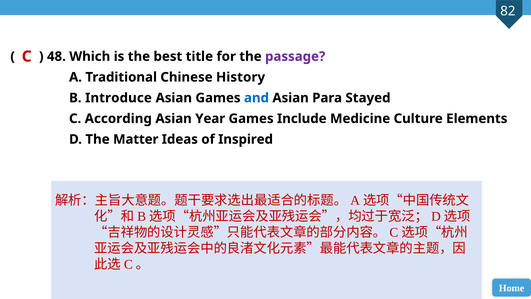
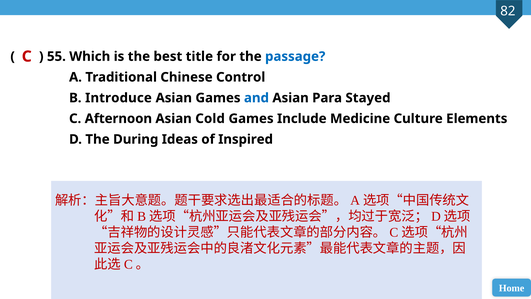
48: 48 -> 55 (56, 56)
passage colour: purple -> blue (295, 56)
History: History -> Control (241, 77)
According: According -> Afternoon (118, 118)
Year: Year -> Cold (210, 118)
Matter: Matter -> During (136, 139)
